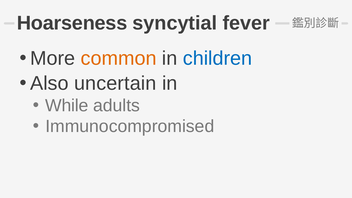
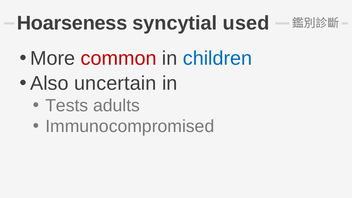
fever: fever -> used (246, 23)
common colour: orange -> red (119, 58)
While: While -> Tests (67, 105)
